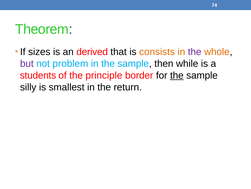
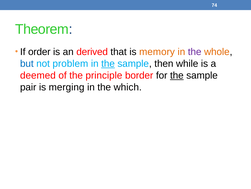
sizes: sizes -> order (39, 52)
consists: consists -> memory (157, 52)
but colour: purple -> blue (27, 63)
the underline: none -> present (108, 63)
students: students -> deemed (38, 75)
silly: silly -> pair (28, 87)
smallest: smallest -> merging (67, 87)
return: return -> which (128, 87)
